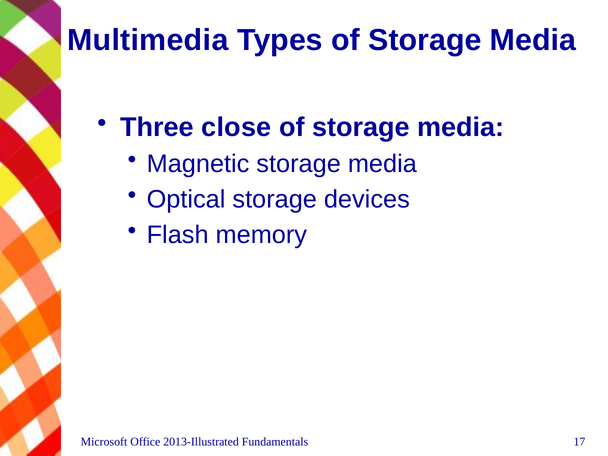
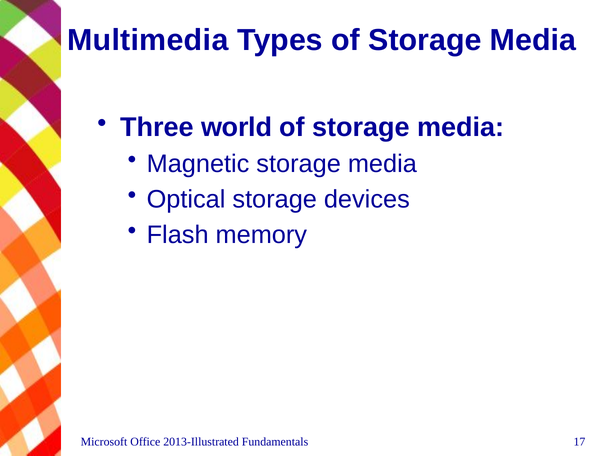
close: close -> world (237, 128)
